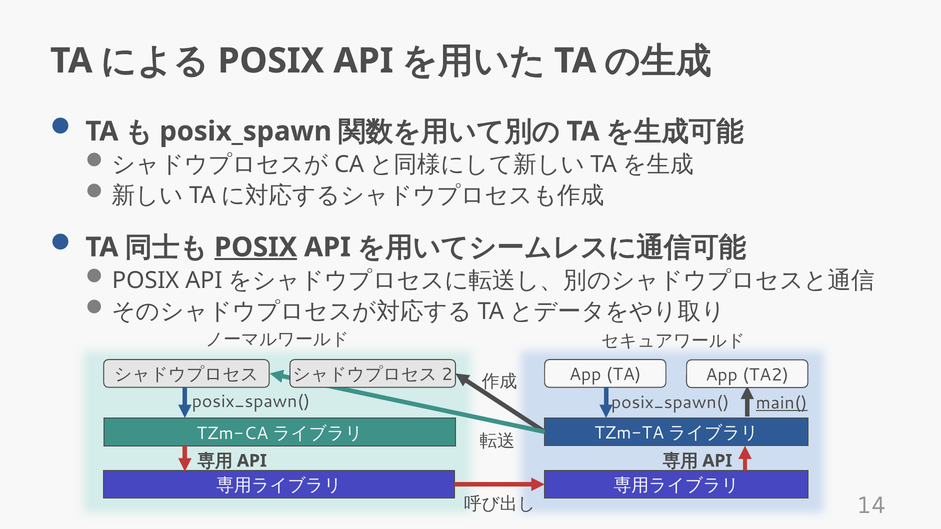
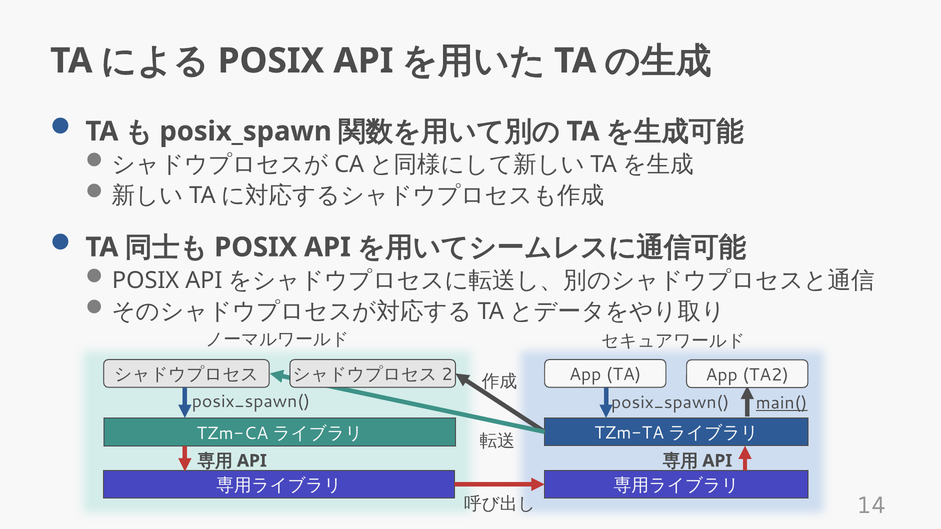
POSIX underline: present -> none (256, 247)
